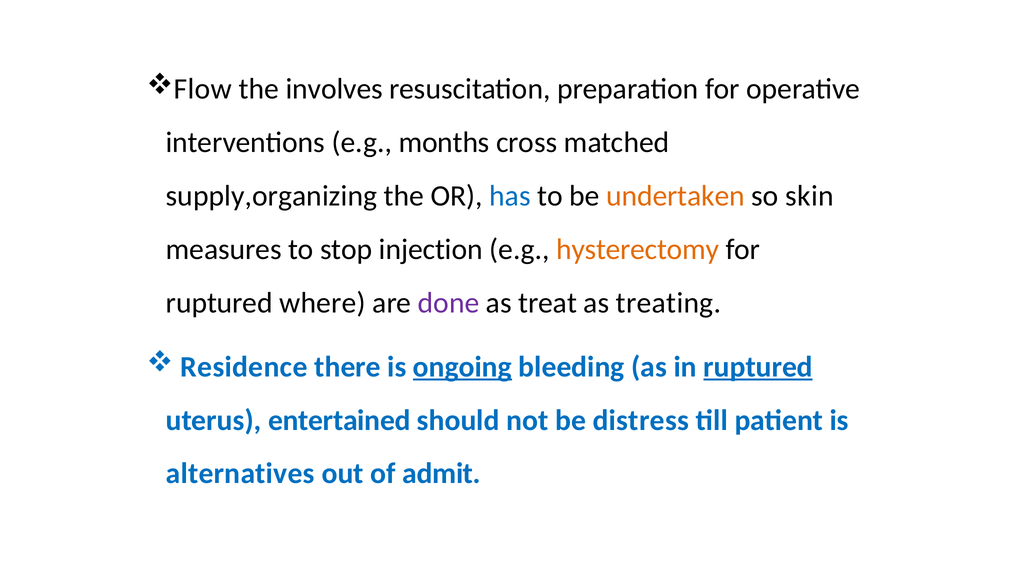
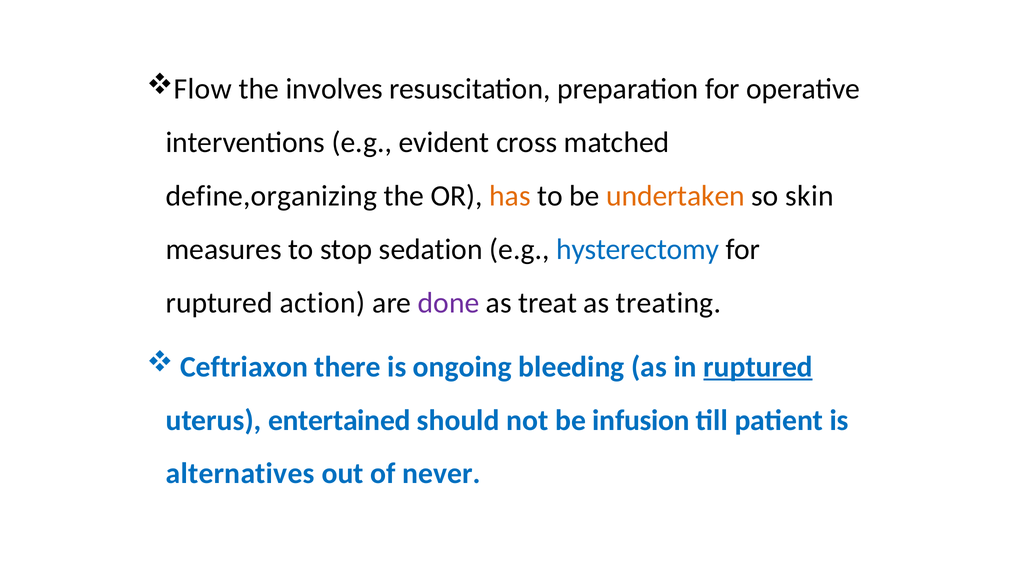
months: months -> evident (444, 143)
supply,organizing: supply,organizing -> define,organizing (271, 196)
has colour: blue -> orange (510, 196)
injection: injection -> sedation (431, 249)
hysterectomy colour: orange -> blue (638, 249)
where: where -> action (322, 303)
Residence: Residence -> Ceftriaxon (244, 367)
ongoing underline: present -> none (462, 367)
distress: distress -> infusion (641, 420)
admit: admit -> never (441, 474)
